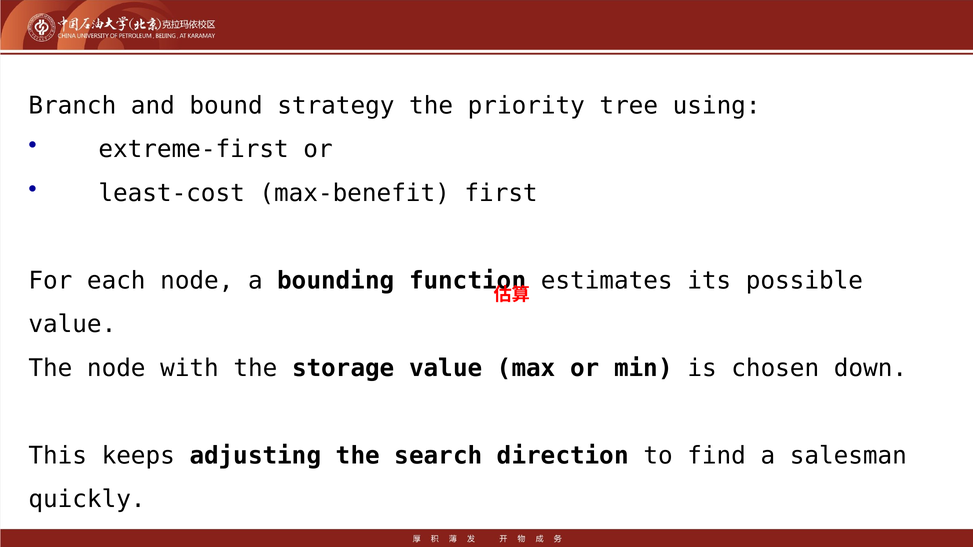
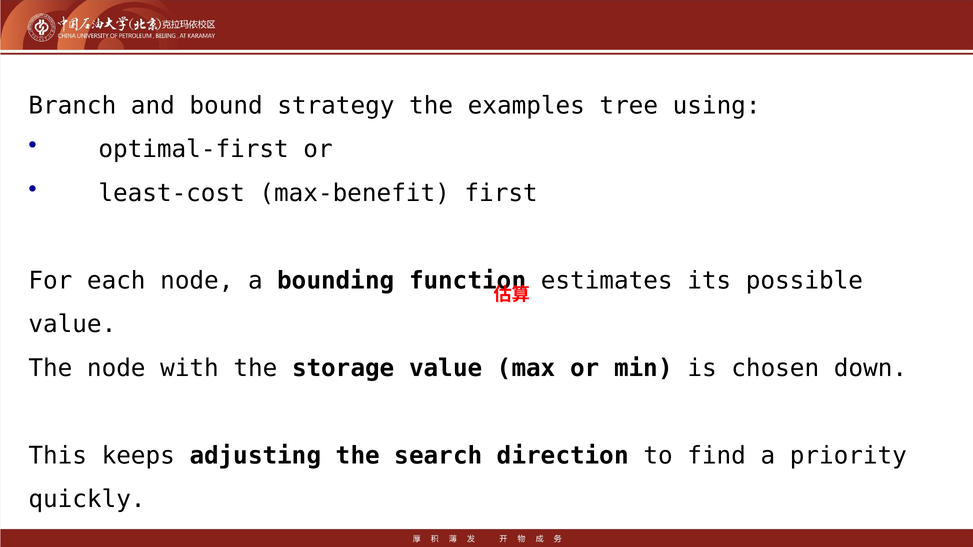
priority: priority -> examples (526, 106)
extreme-first: extreme-first -> optimal-first (194, 149)
salesman: salesman -> priority (848, 456)
